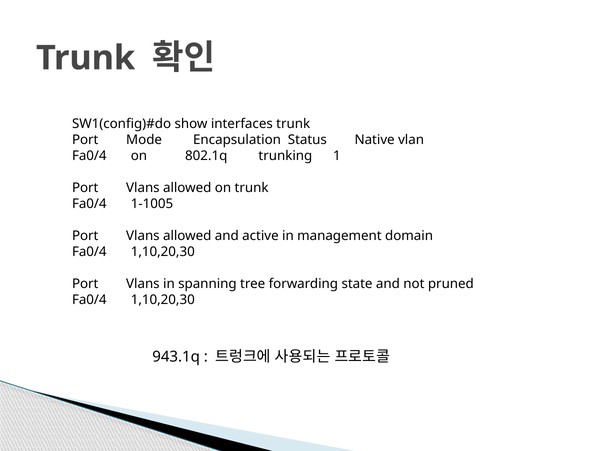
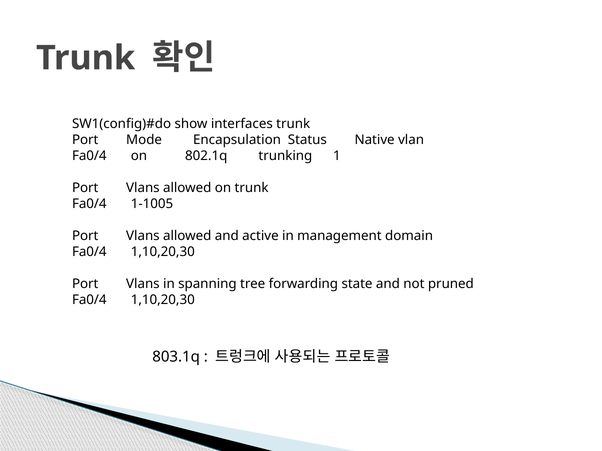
943.1q: 943.1q -> 803.1q (176, 357)
